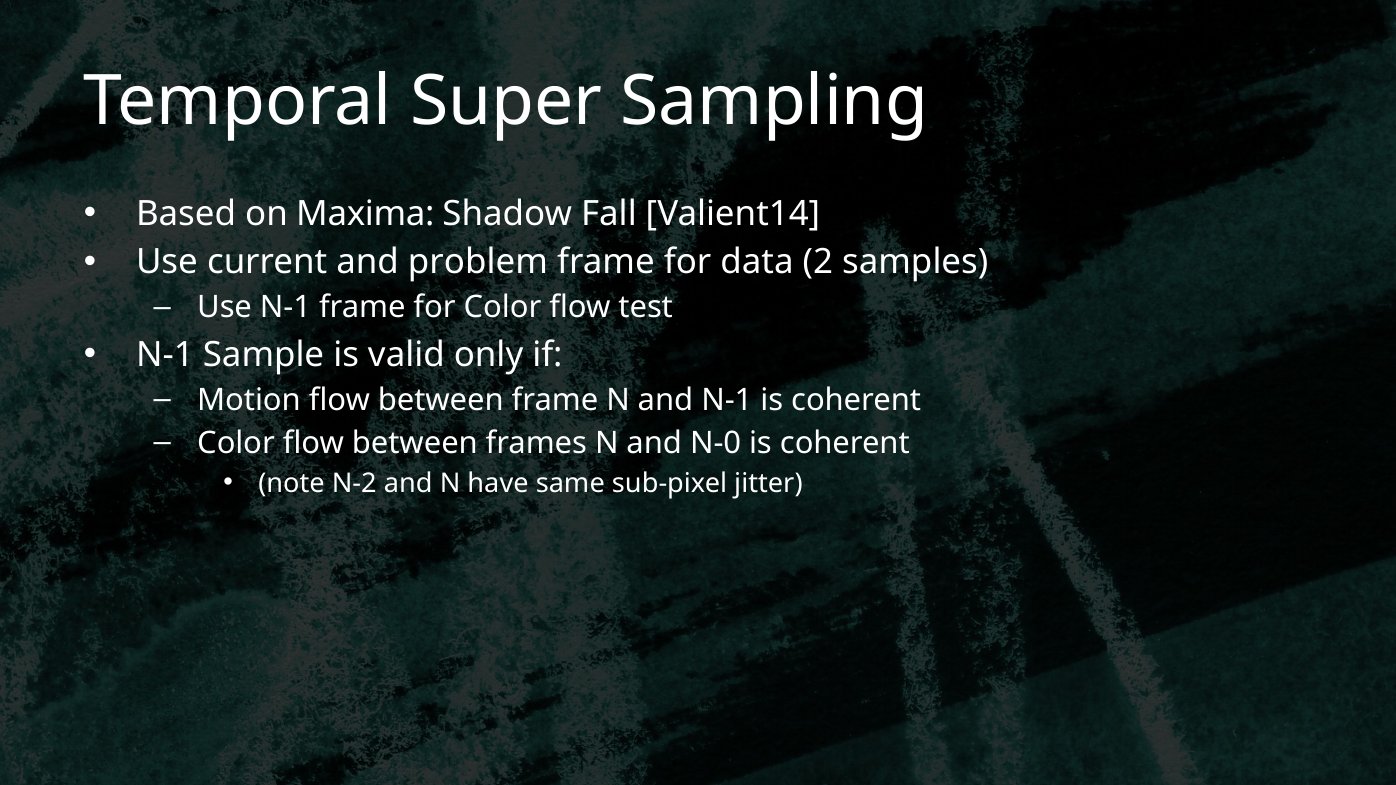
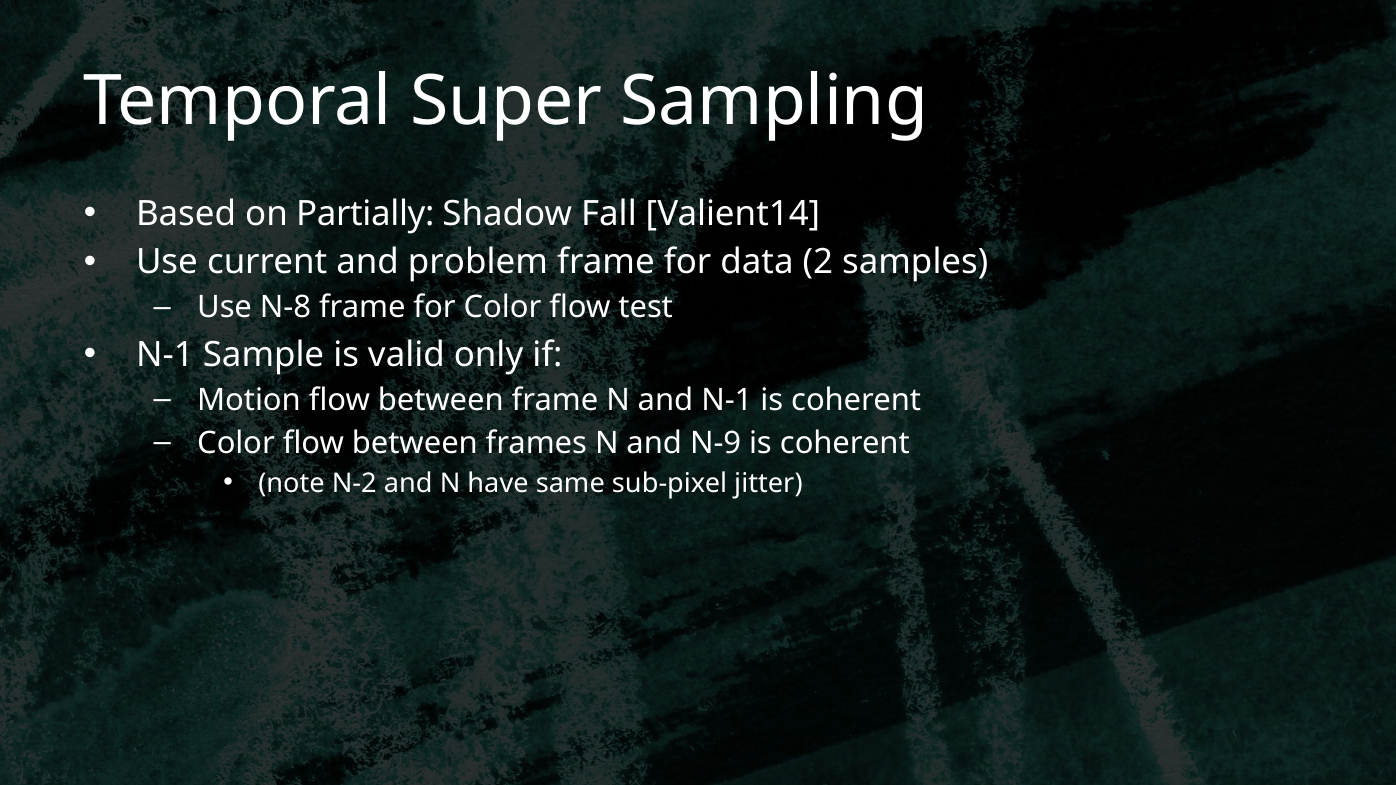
Maxima: Maxima -> Partially (365, 214)
Use N-1: N-1 -> N-8 (286, 308)
N-0: N-0 -> N-9 (716, 443)
